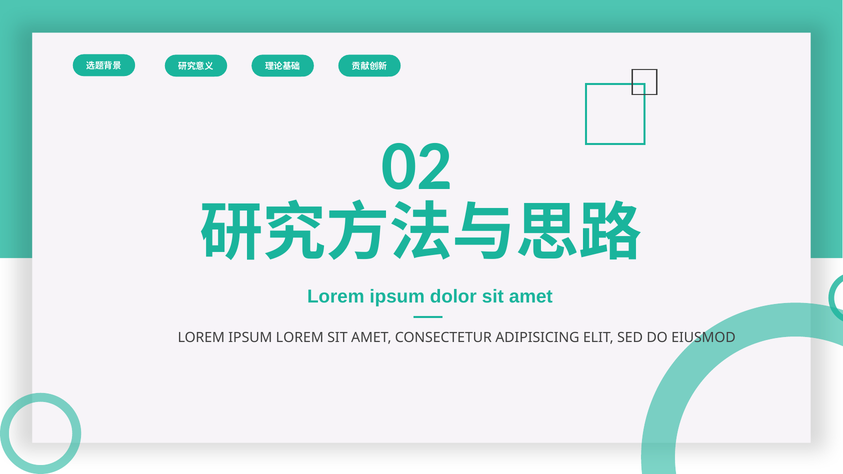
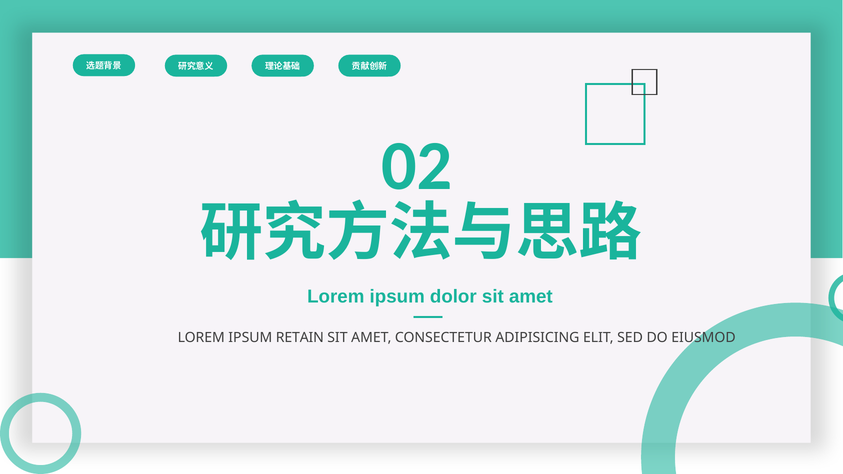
IPSUM LOREM: LOREM -> RETAIN (300, 338)
